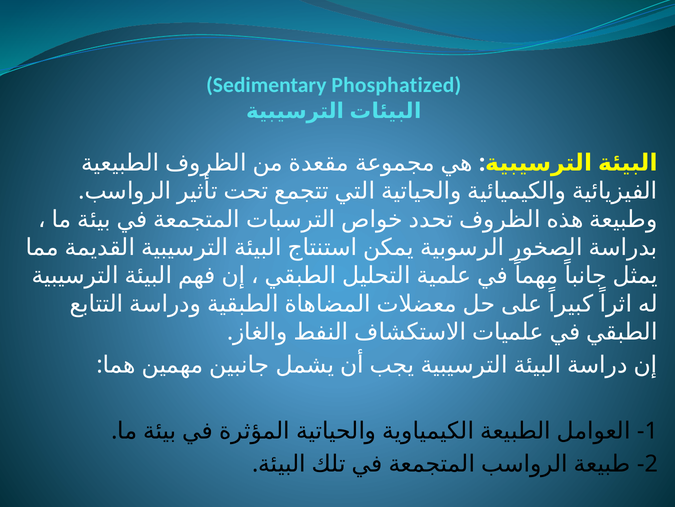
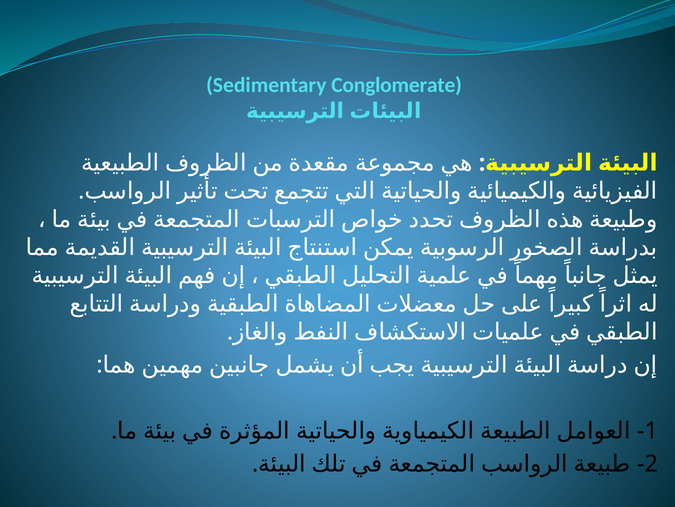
Phosphatized: Phosphatized -> Conglomerate (397, 85)
